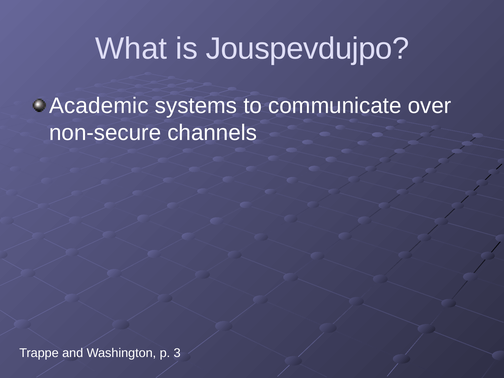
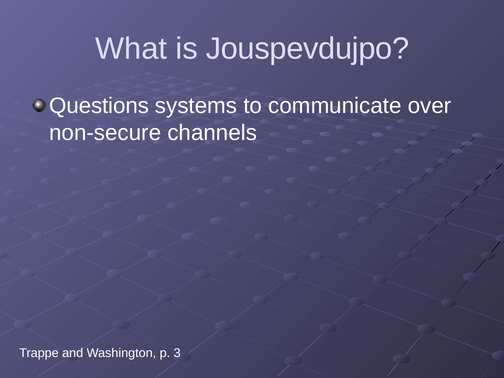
Academic: Academic -> Questions (99, 106)
